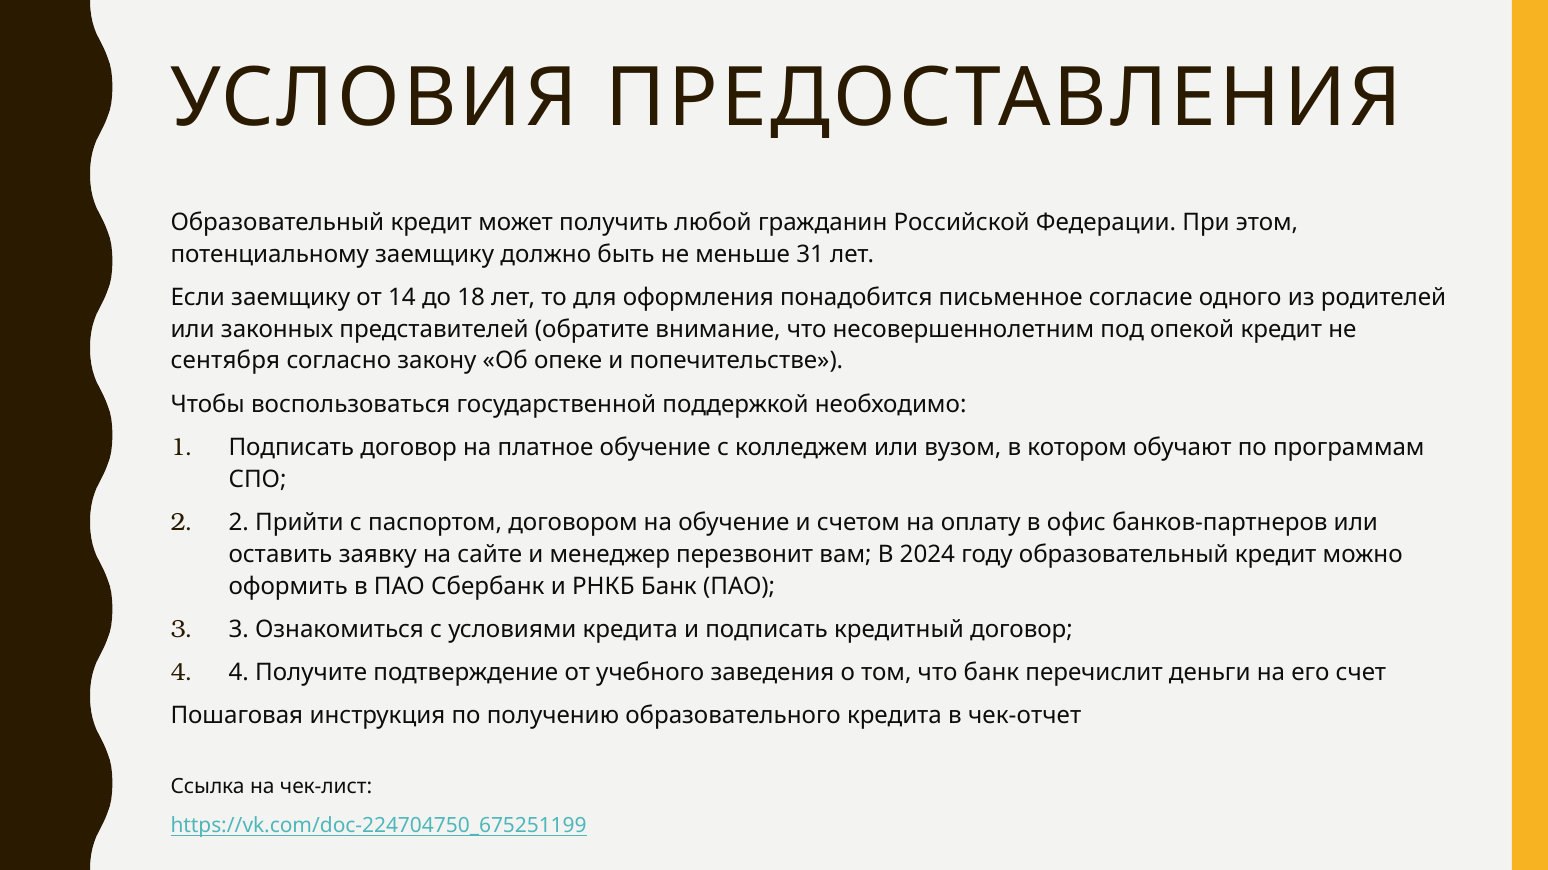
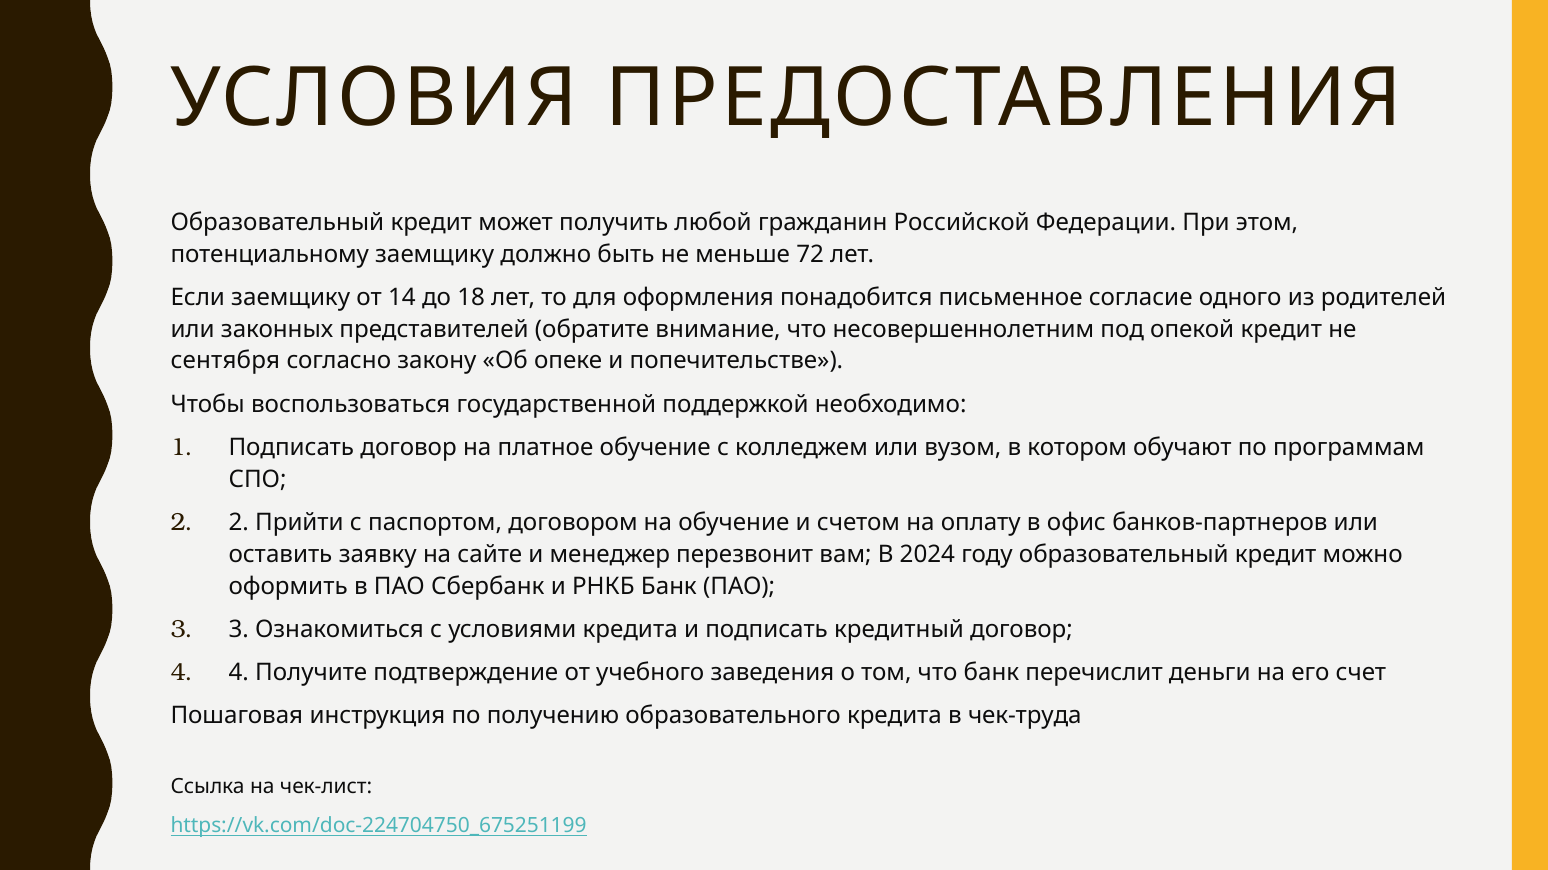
31: 31 -> 72 (810, 254)
чек-отчет: чек-отчет -> чек-труда (1025, 716)
